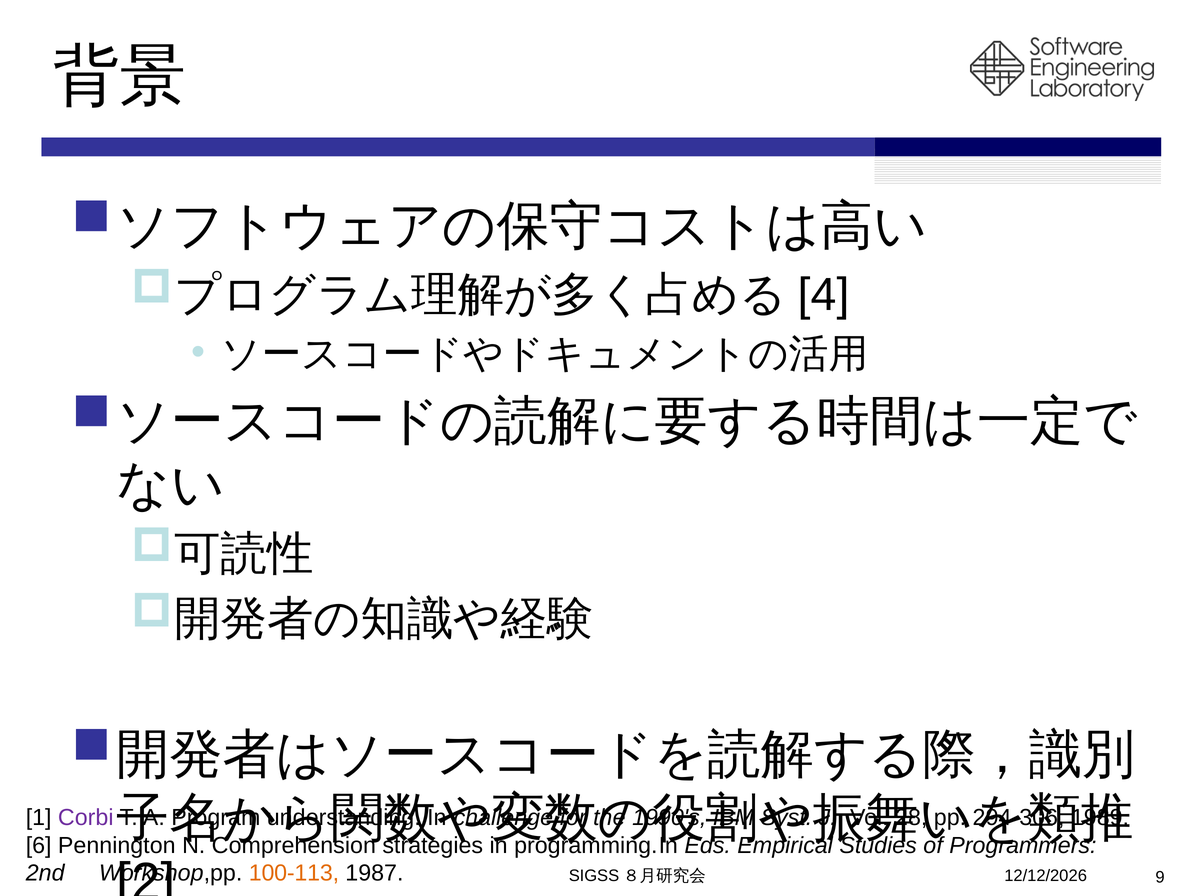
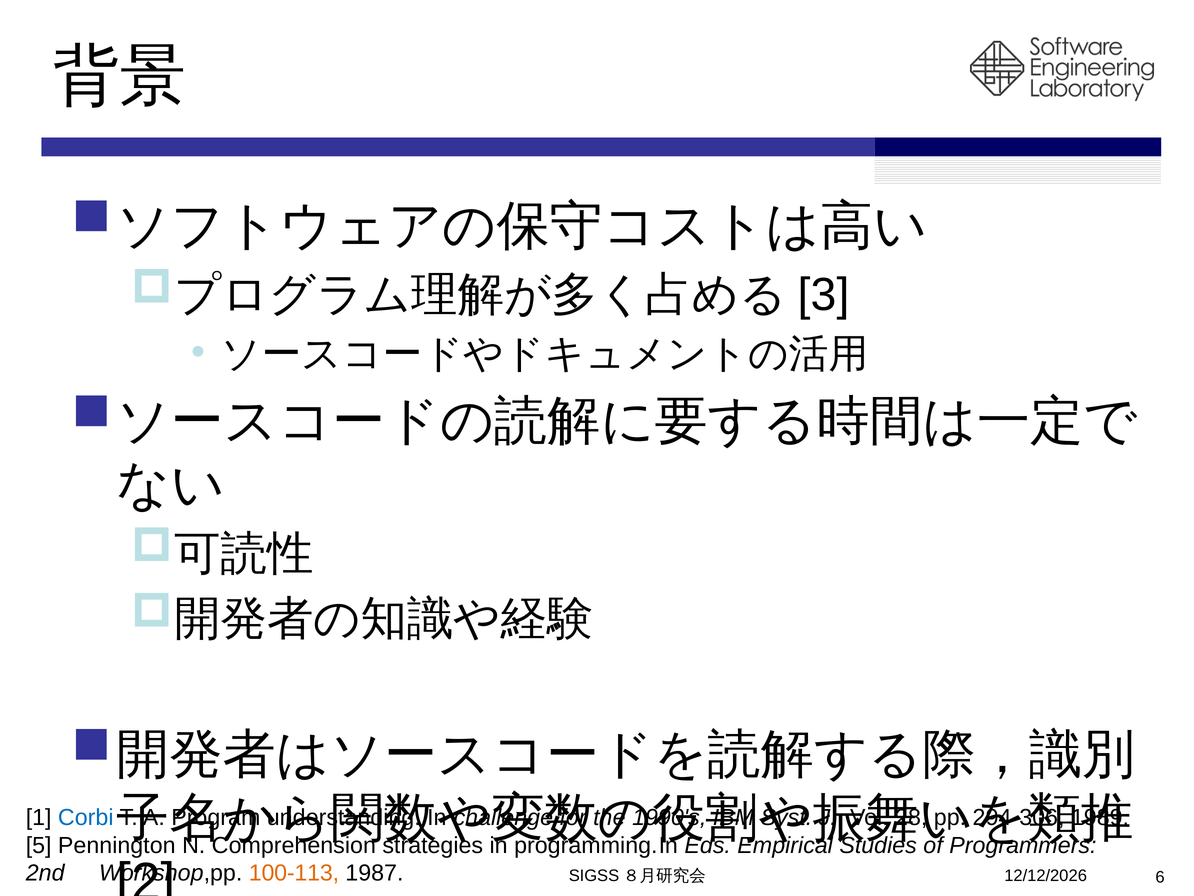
4: 4 -> 3 (824, 295)
Corbi colour: purple -> blue (86, 817)
6: 6 -> 5 (39, 845)
9: 9 -> 6 (1160, 877)
